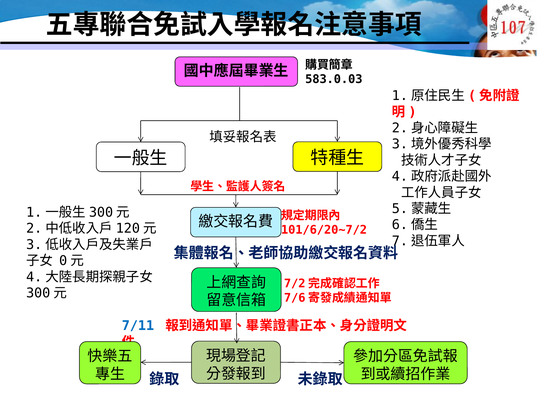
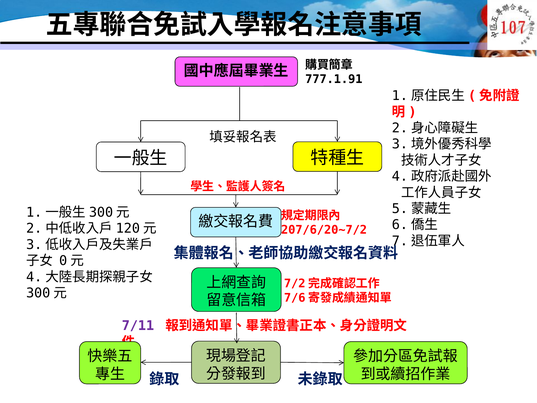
583.0.03: 583.0.03 -> 777.1.91 (334, 79)
101/6/20~7/2: 101/6/20~7/2 -> 207/6/20~7/2 (324, 230)
7/11 colour: blue -> purple (138, 326)
